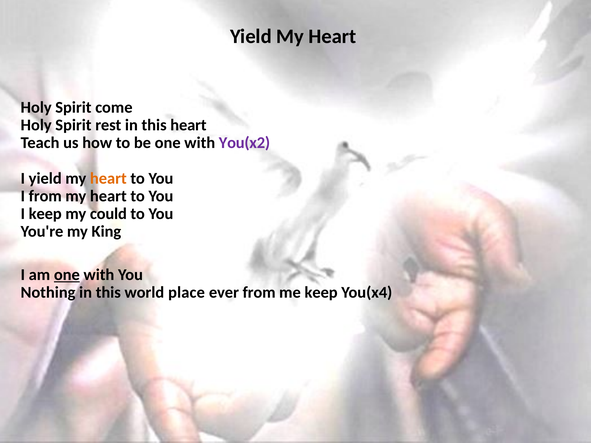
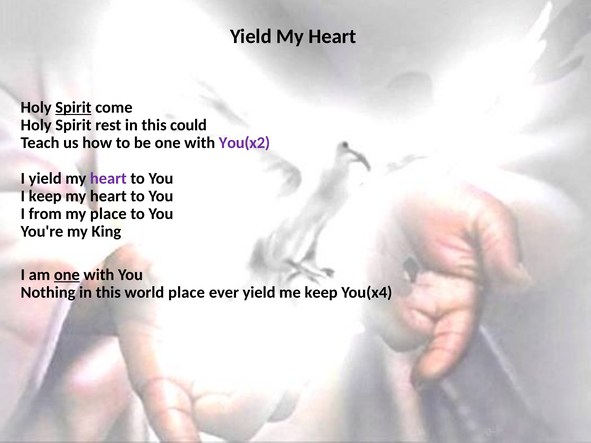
Spirit underline: none -> present (73, 108)
this heart: heart -> could (188, 125)
heart colour: orange -> purple (108, 178)
I from: from -> keep (45, 196)
I keep: keep -> from (45, 214)
my could: could -> place (108, 214)
ever from: from -> yield (259, 293)
